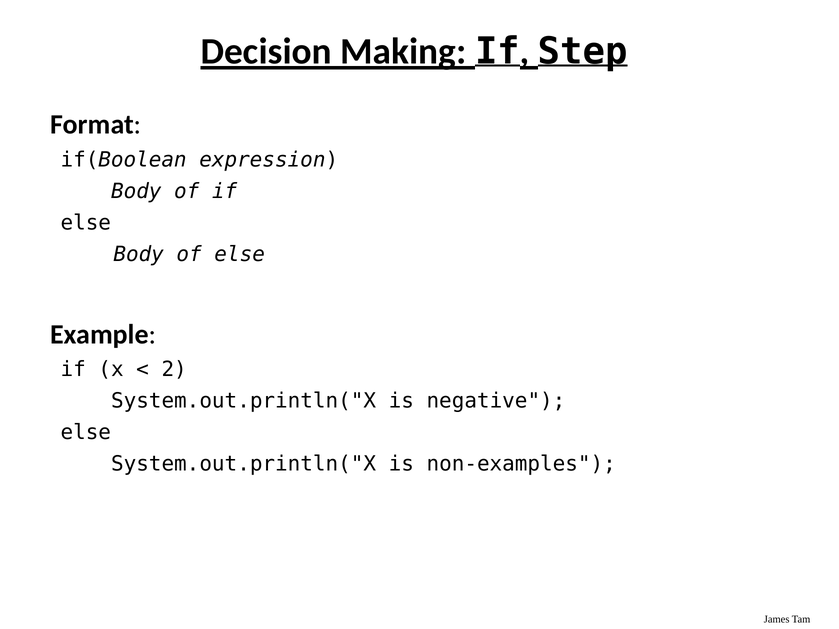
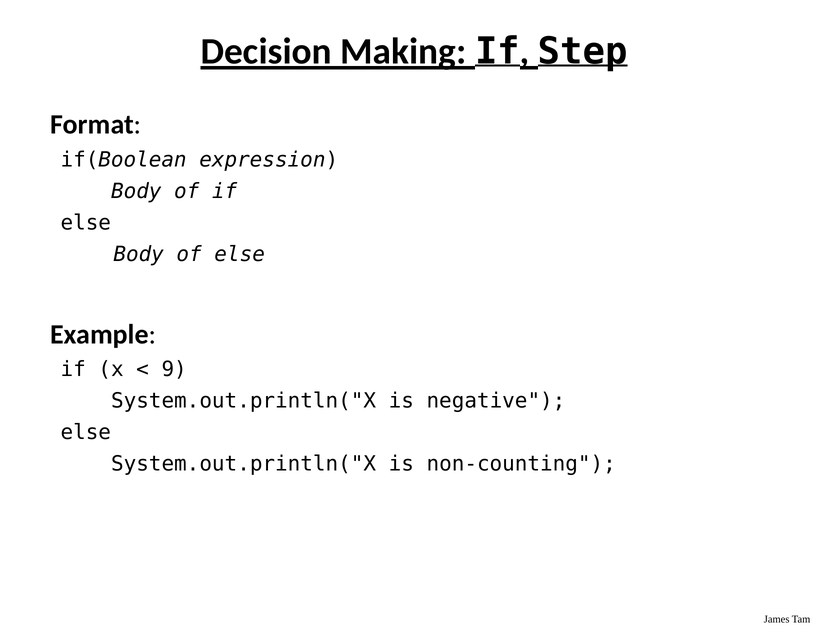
2: 2 -> 9 (174, 370)
non-examples: non-examples -> non-counting (521, 464)
